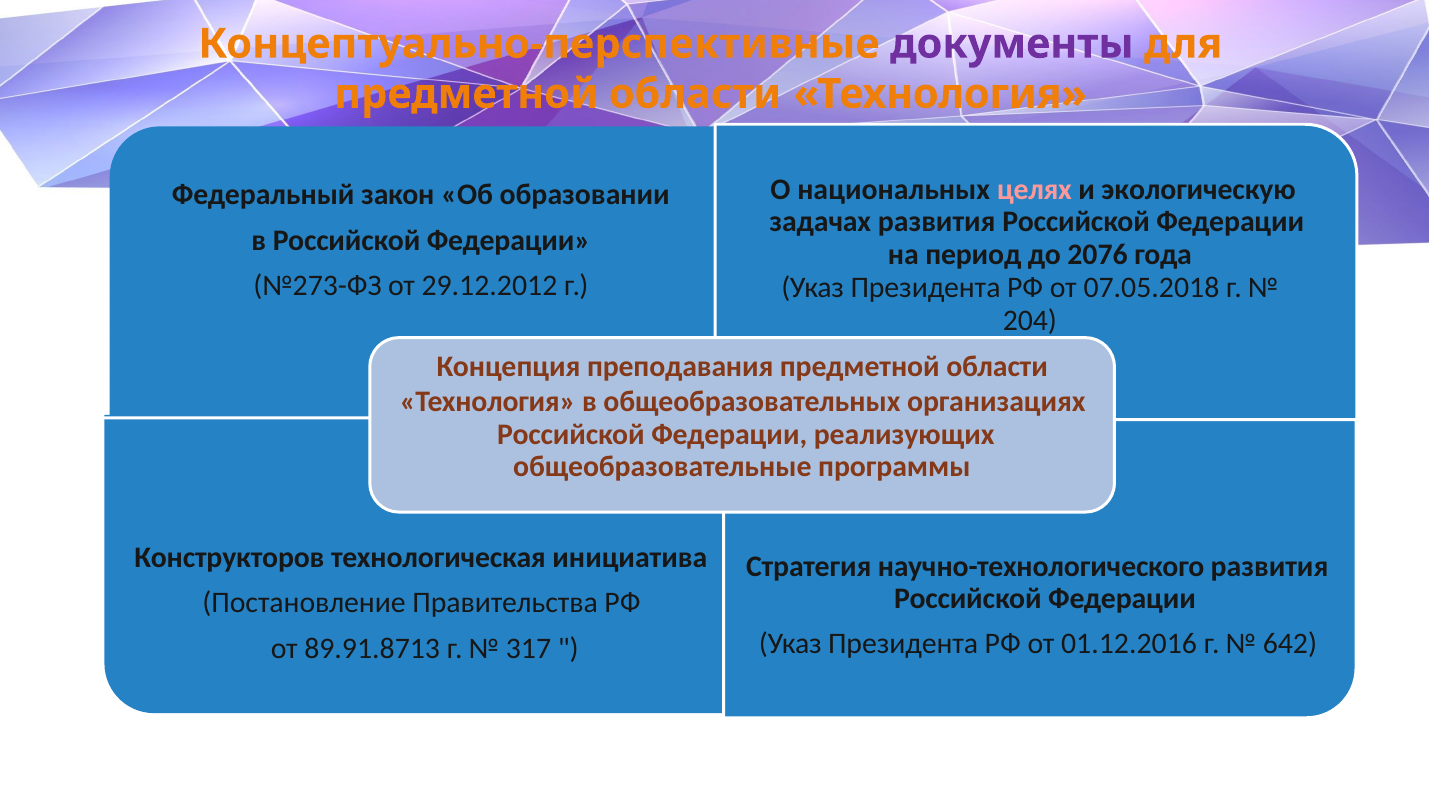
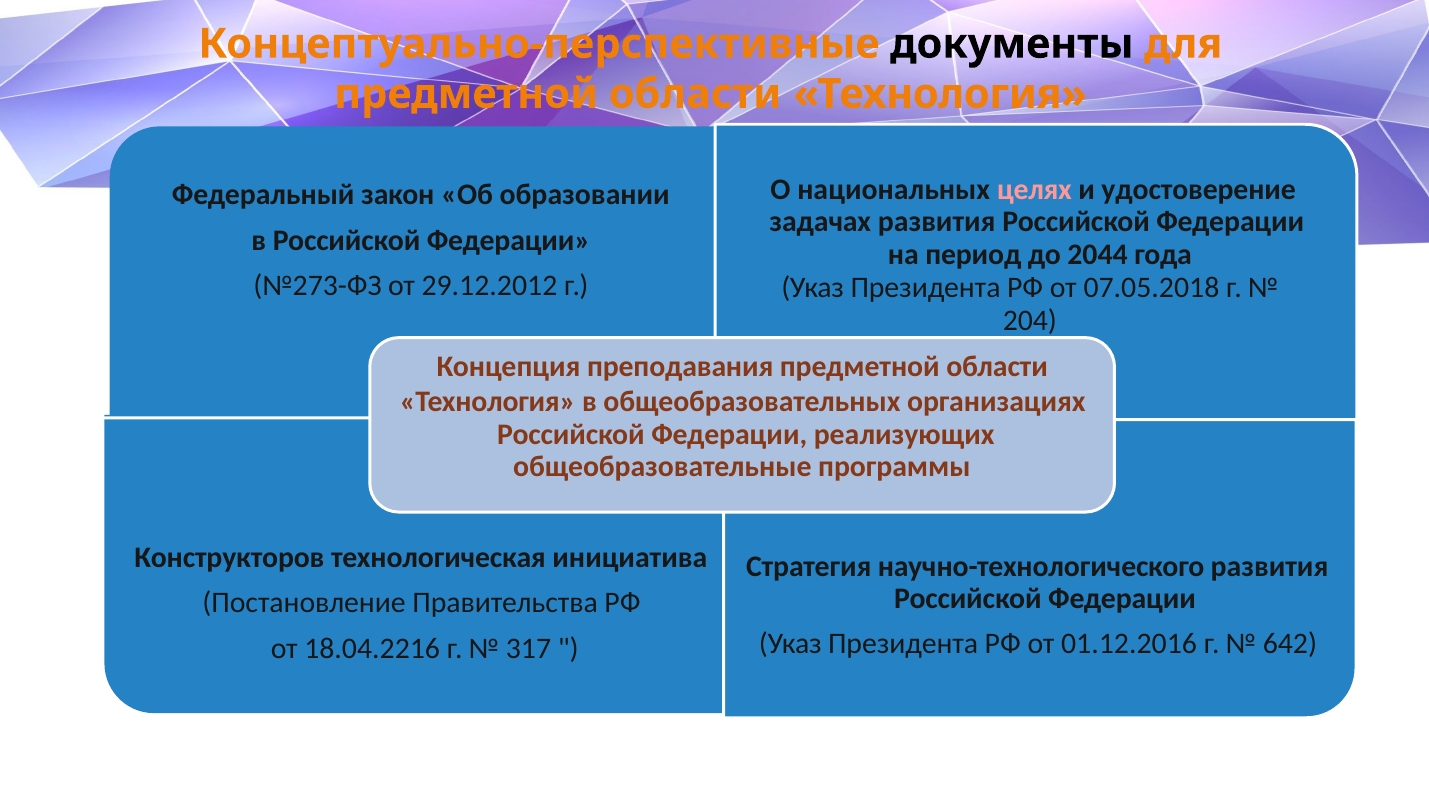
документы colour: purple -> black (1012, 44)
экологическую: экологическую -> удостоверение (1199, 189)
2076: 2076 -> 2044 (1098, 255)
89.91.8713: 89.91.8713 -> 18.04.2216 (372, 648)
